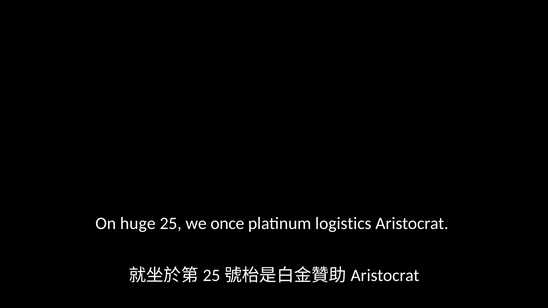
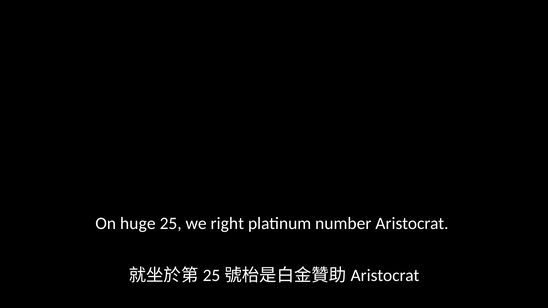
once: once -> right (227, 223)
logistics: logistics -> number (343, 223)
